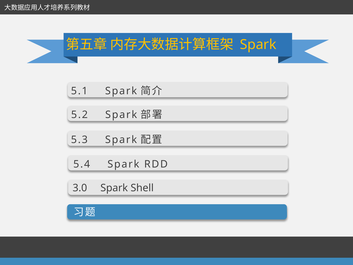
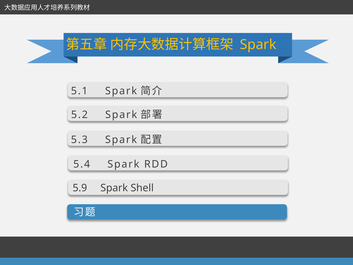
3.0: 3.0 -> 5.9 (80, 188)
